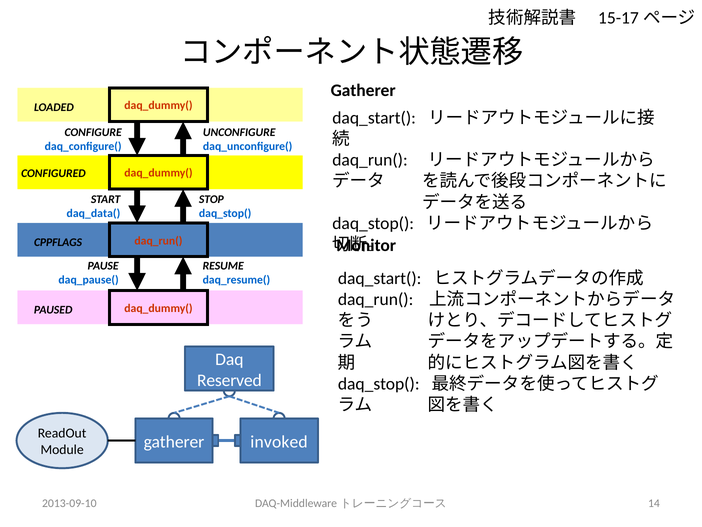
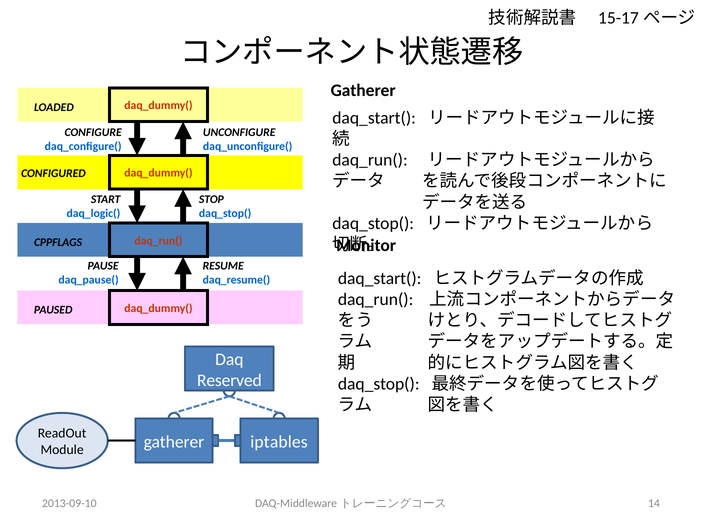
daq_data(: daq_data( -> daq_logic( (93, 213)
invoked: invoked -> iptables (279, 441)
